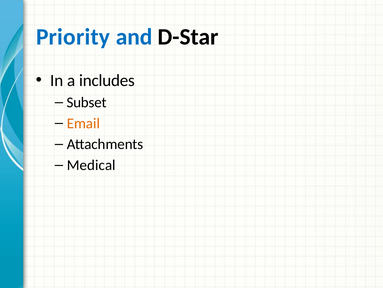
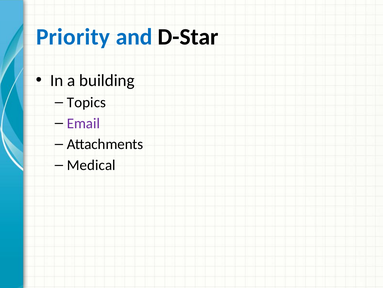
includes: includes -> building (107, 80)
Subset: Subset -> Topics (86, 102)
Email colour: orange -> purple (83, 123)
